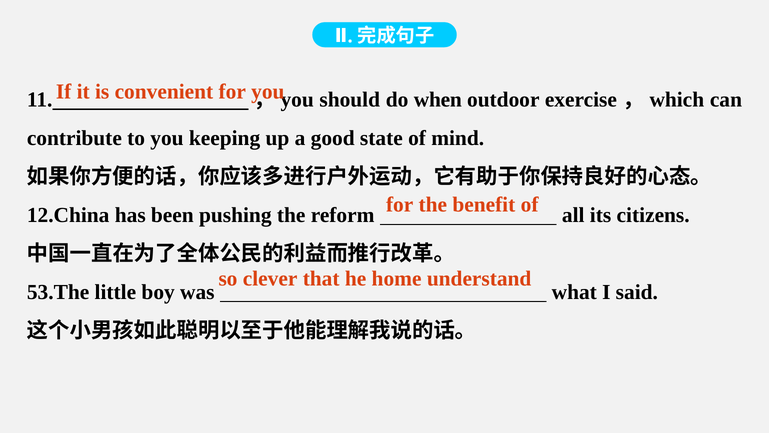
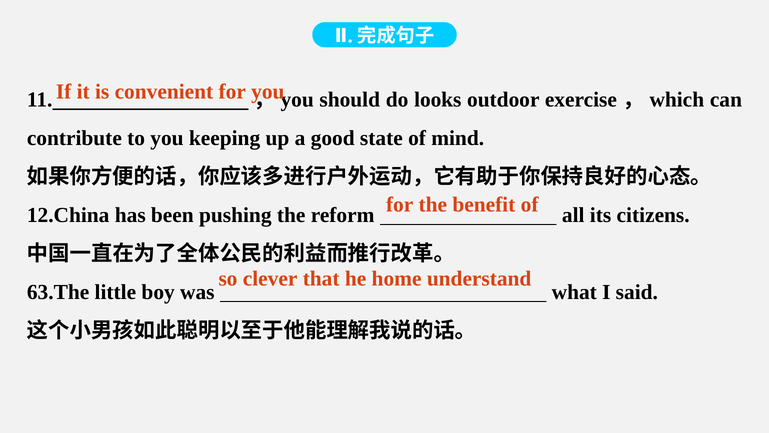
when: when -> looks (438, 100)
53.The: 53.The -> 63.The (58, 292)
